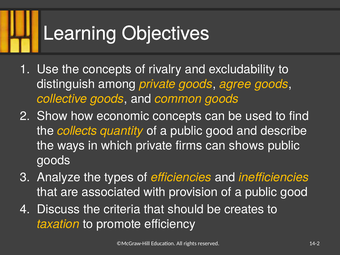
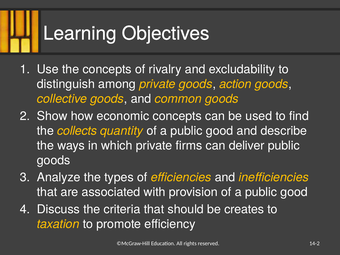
agree: agree -> action (235, 84)
shows: shows -> deliver (247, 145)
